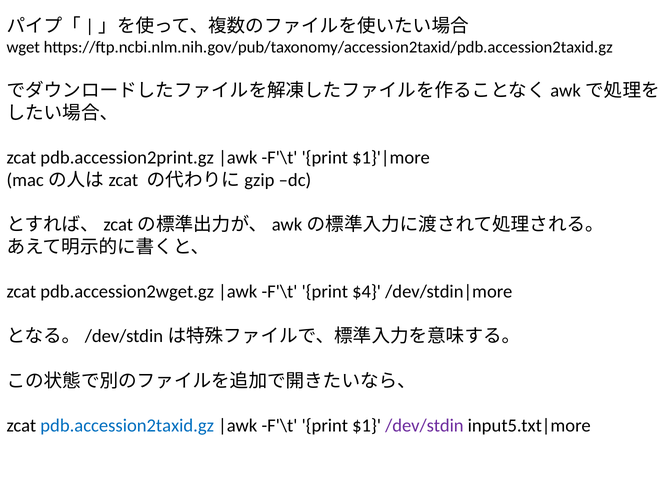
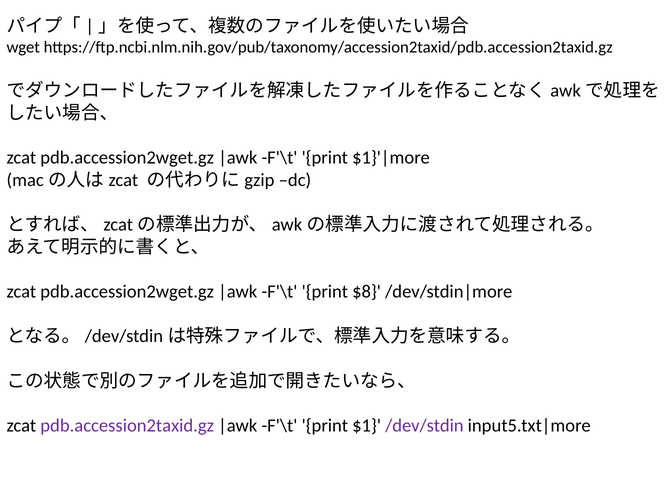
pdb.accession2print.gz: pdb.accession2print.gz -> pdb.accession2wget.gz (127, 158)
$4: $4 -> $8 (367, 292)
pdb.accession2taxid.gz colour: blue -> purple (127, 425)
